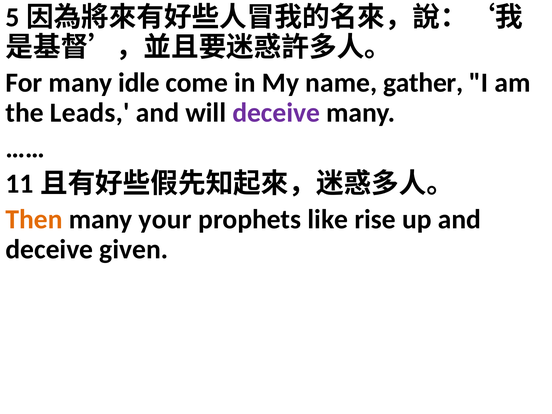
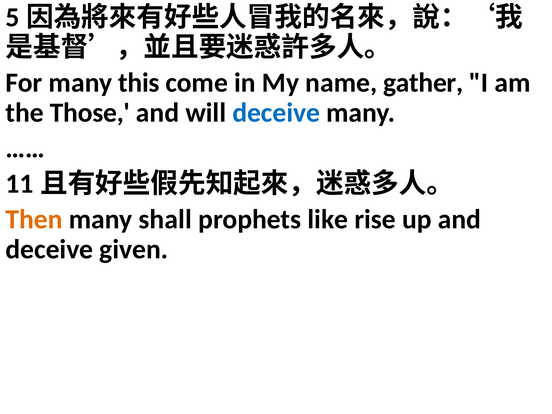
idle: idle -> this (139, 83)
Leads: Leads -> Those (90, 113)
deceive colour: purple -> blue (276, 113)
your: your -> shall (165, 219)
